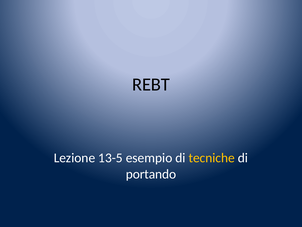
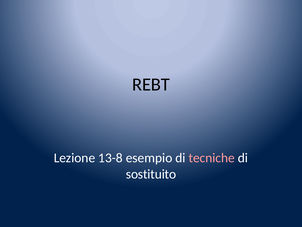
13-5: 13-5 -> 13-8 (110, 158)
tecniche colour: yellow -> pink (212, 158)
portando: portando -> sostituito (151, 174)
